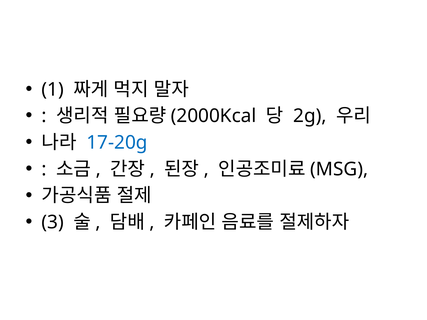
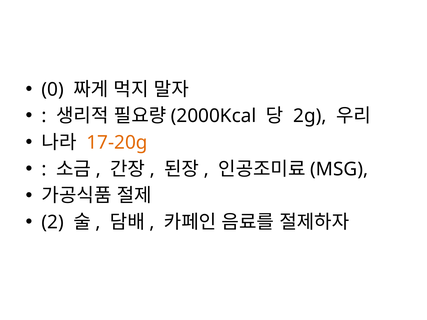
1: 1 -> 0 (53, 90)
17-20g colour: blue -> orange (117, 143)
3: 3 -> 2 (53, 222)
